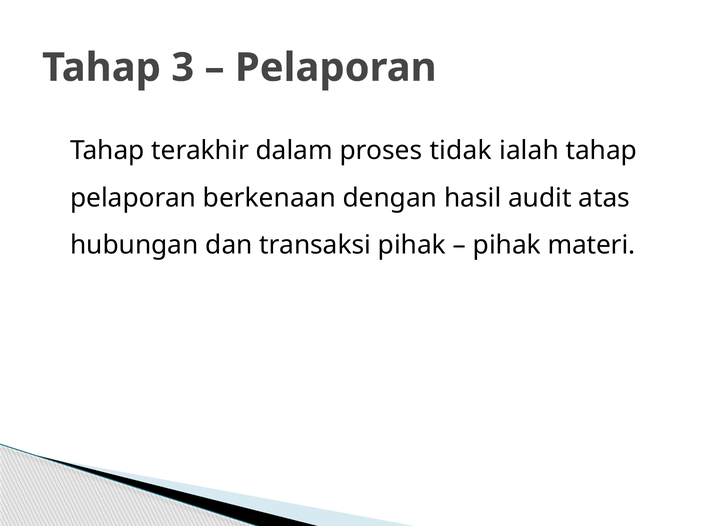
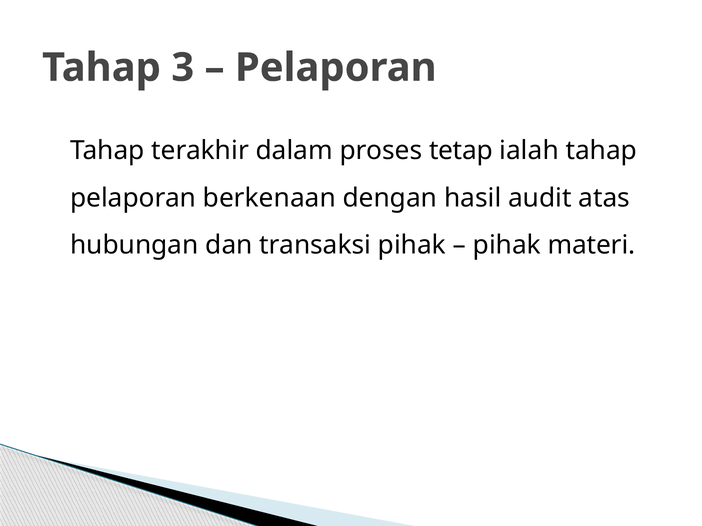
tidak: tidak -> tetap (461, 151)
